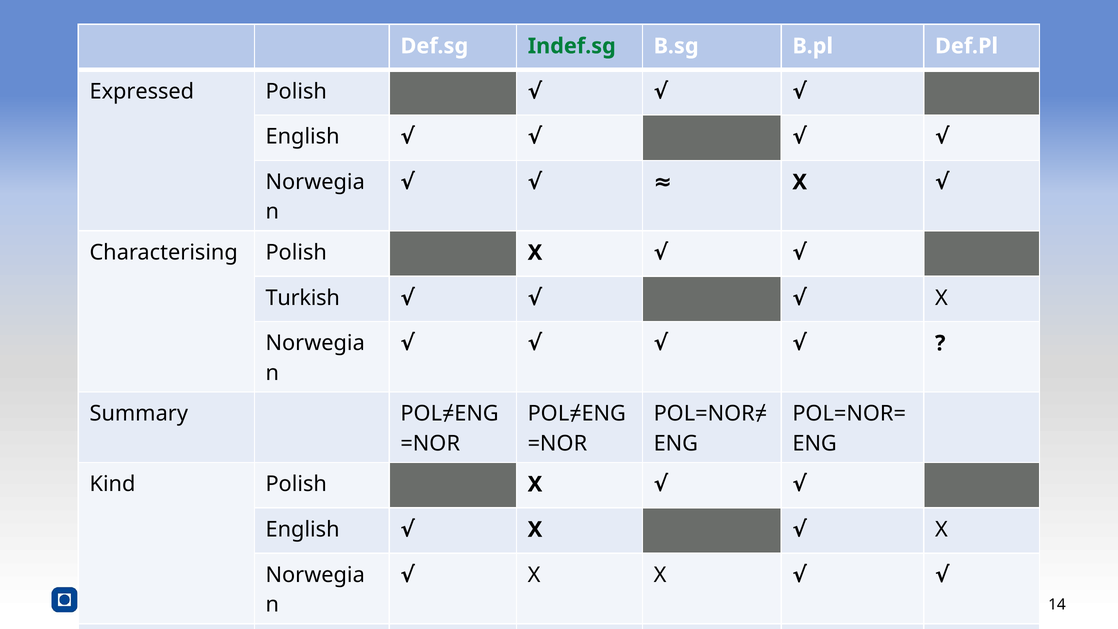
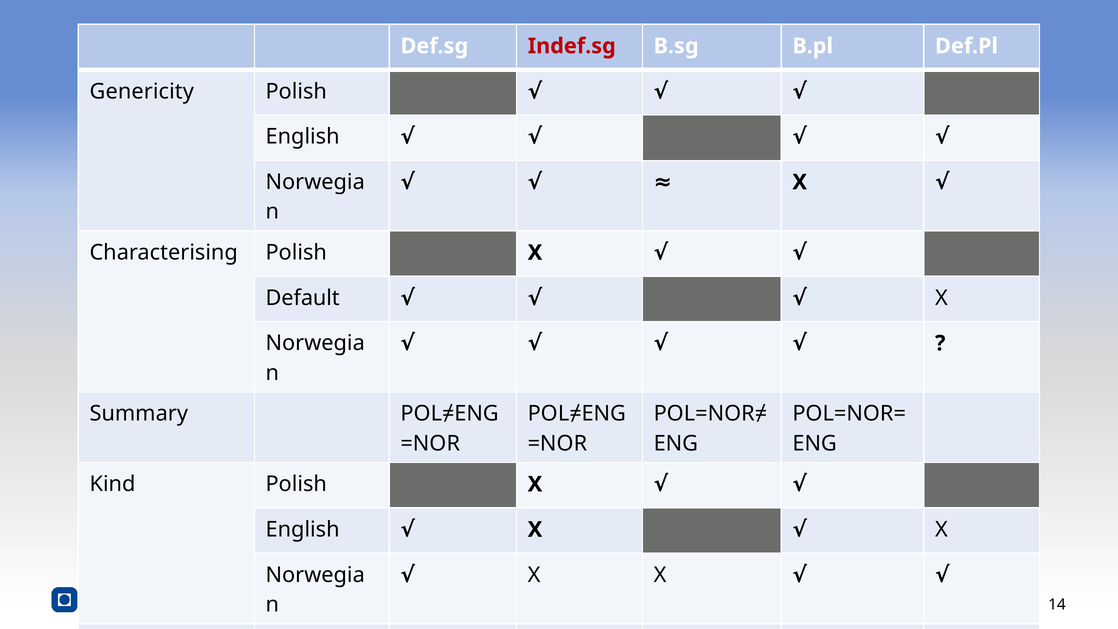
Indef.sg colour: green -> red (572, 46)
Expressed: Expressed -> Genericity (142, 91)
Turkish: Turkish -> Default (303, 298)
